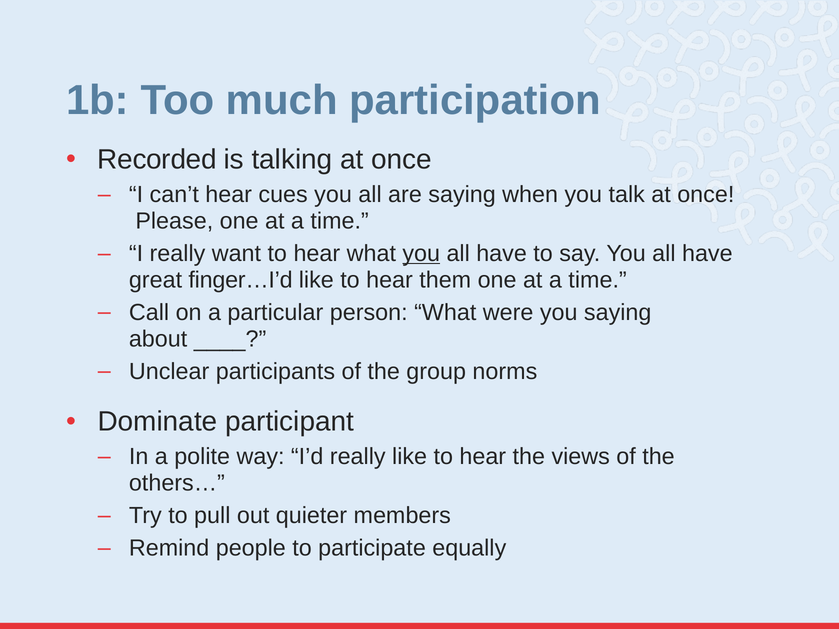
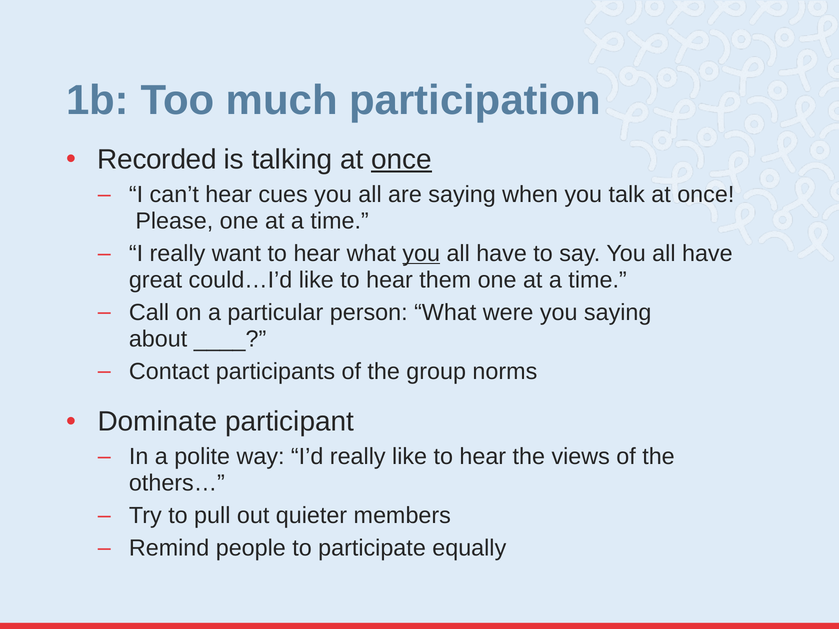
once underline: none -> present (402, 160)
finger…I’d: finger…I’d -> could…I’d (240, 280)
Unclear: Unclear -> Contact (169, 372)
